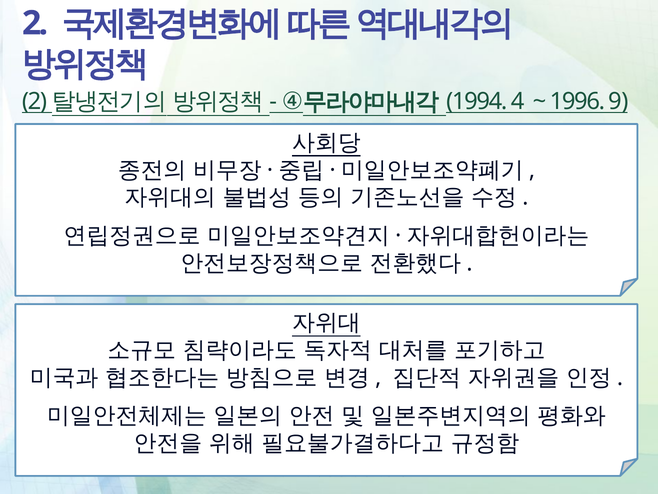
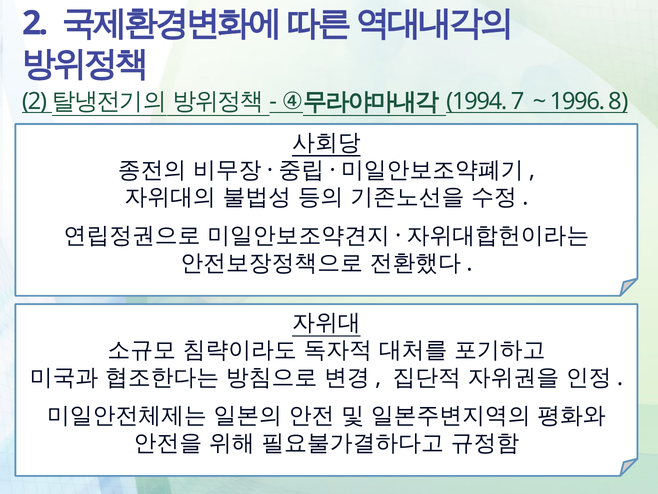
4: 4 -> 7 (518, 102)
9: 9 -> 8 (618, 102)
